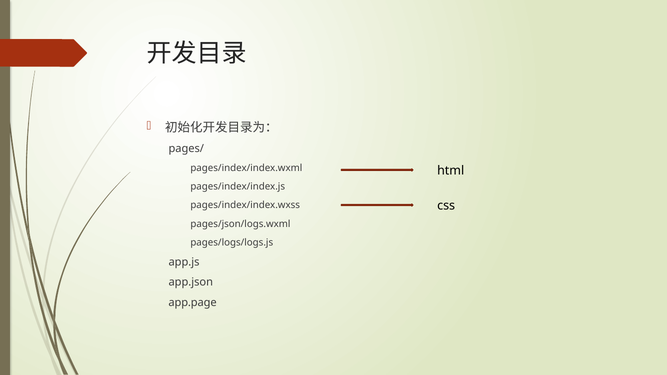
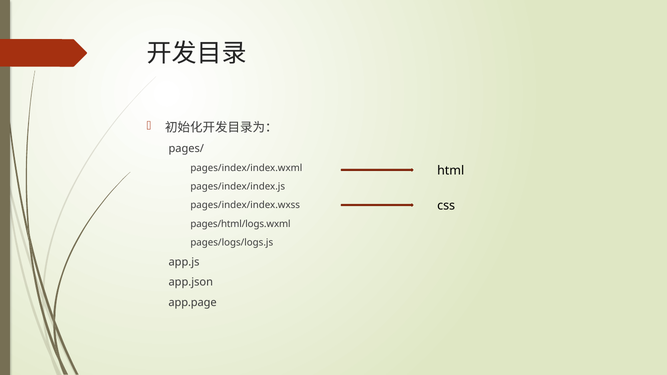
pages/json/logs.wxml: pages/json/logs.wxml -> pages/html/logs.wxml (240, 224)
